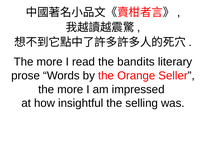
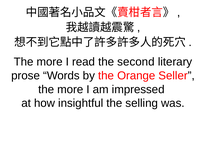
bandits: bandits -> second (136, 62)
